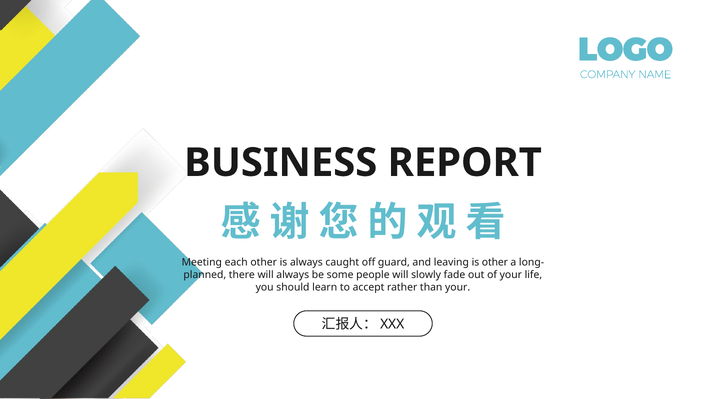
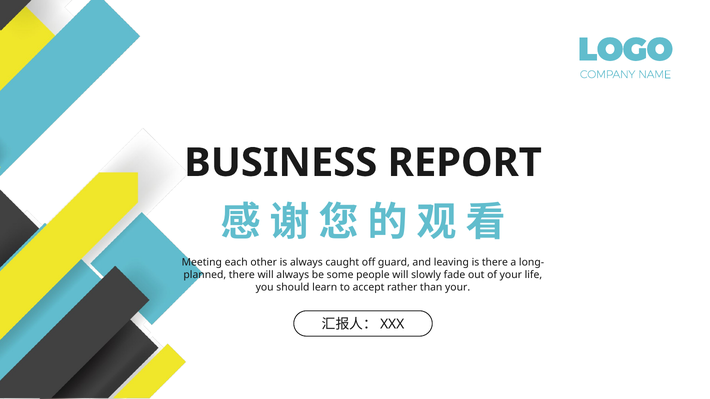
is other: other -> there (495, 263)
